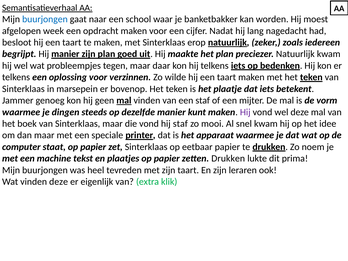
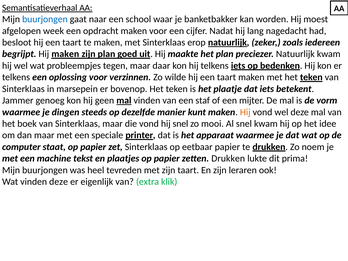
Hij manier: manier -> maken (65, 54)
Hij colour: purple -> orange (245, 112)
hij staf: staf -> snel (180, 124)
